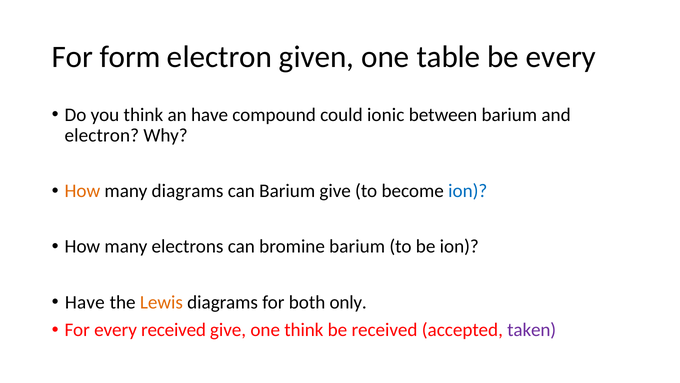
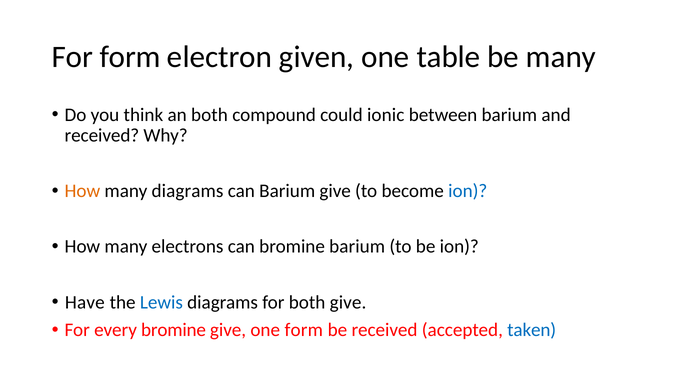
be every: every -> many (561, 57)
an have: have -> both (209, 115)
electron: electron -> received (102, 135)
Lewis colour: orange -> blue (161, 302)
both only: only -> give (348, 302)
every received: received -> bromine (174, 330)
one think: think -> form (304, 330)
taken colour: purple -> blue (532, 330)
